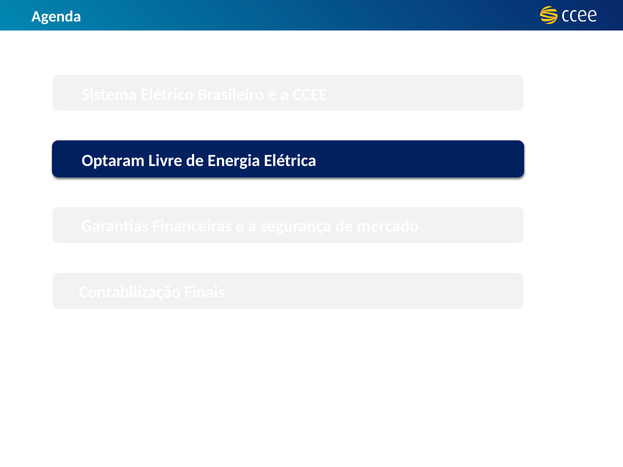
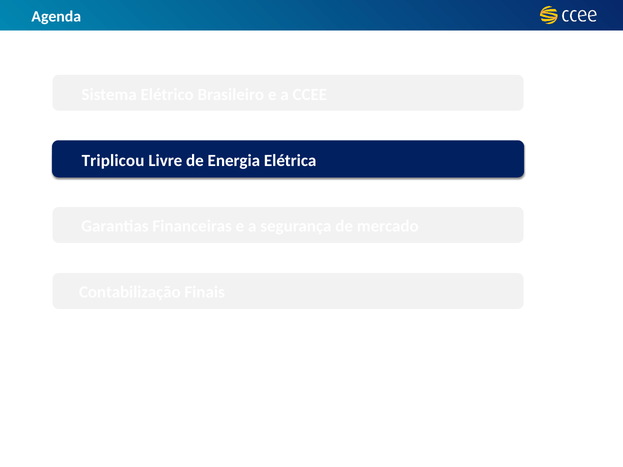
Optaram: Optaram -> Triplicou (113, 161)
